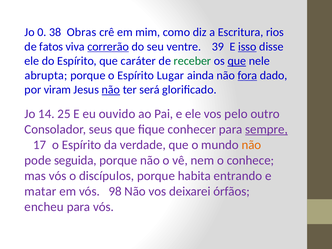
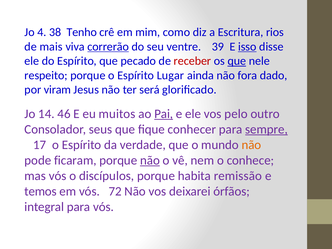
0: 0 -> 4 (42, 32)
Obras: Obras -> Tenho (82, 32)
fatos: fatos -> mais (51, 47)
caráter: caráter -> pecado (138, 61)
receber colour: green -> red (192, 61)
abrupta: abrupta -> respeito (46, 75)
fora underline: present -> none (247, 75)
não underline: present -> none (111, 90)
25: 25 -> 46 (64, 114)
ouvido: ouvido -> muitos (117, 114)
Pai underline: none -> present (164, 114)
seguida: seguida -> ficaram (75, 160)
não underline: none -> present (150, 160)
entrando: entrando -> remissão (238, 176)
matar: matar -> temos (41, 191)
98: 98 -> 72 (115, 191)
encheu: encheu -> integral (44, 207)
